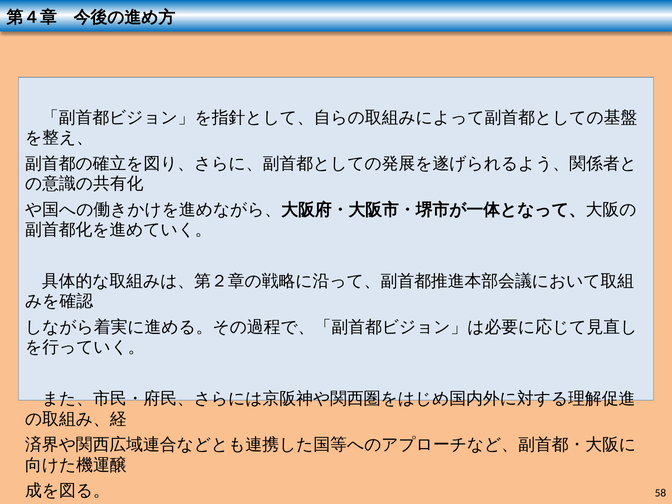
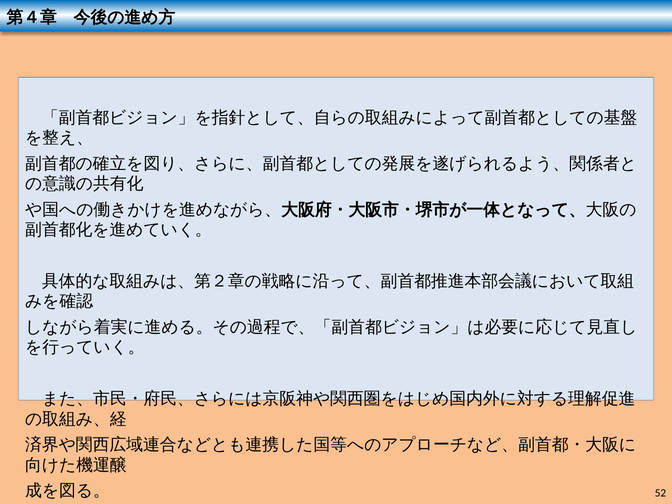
58: 58 -> 52 (660, 493)
